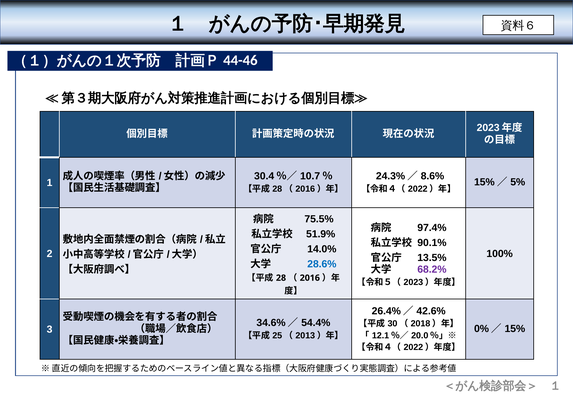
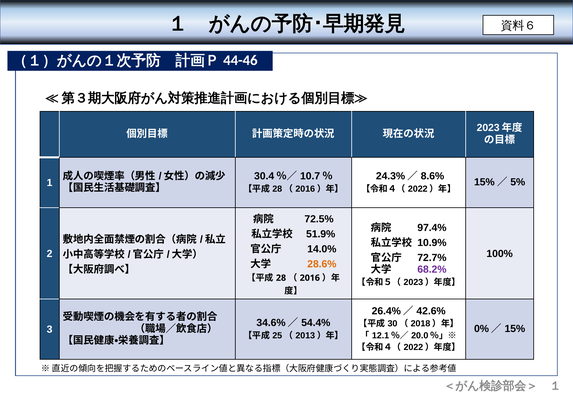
75.5%: 75.5% -> 72.5% (319, 219)
90.1%: 90.1% -> 10.9% (432, 243)
13.5%: 13.5% -> 72.7% (432, 258)
28.6% colour: blue -> orange (322, 264)
